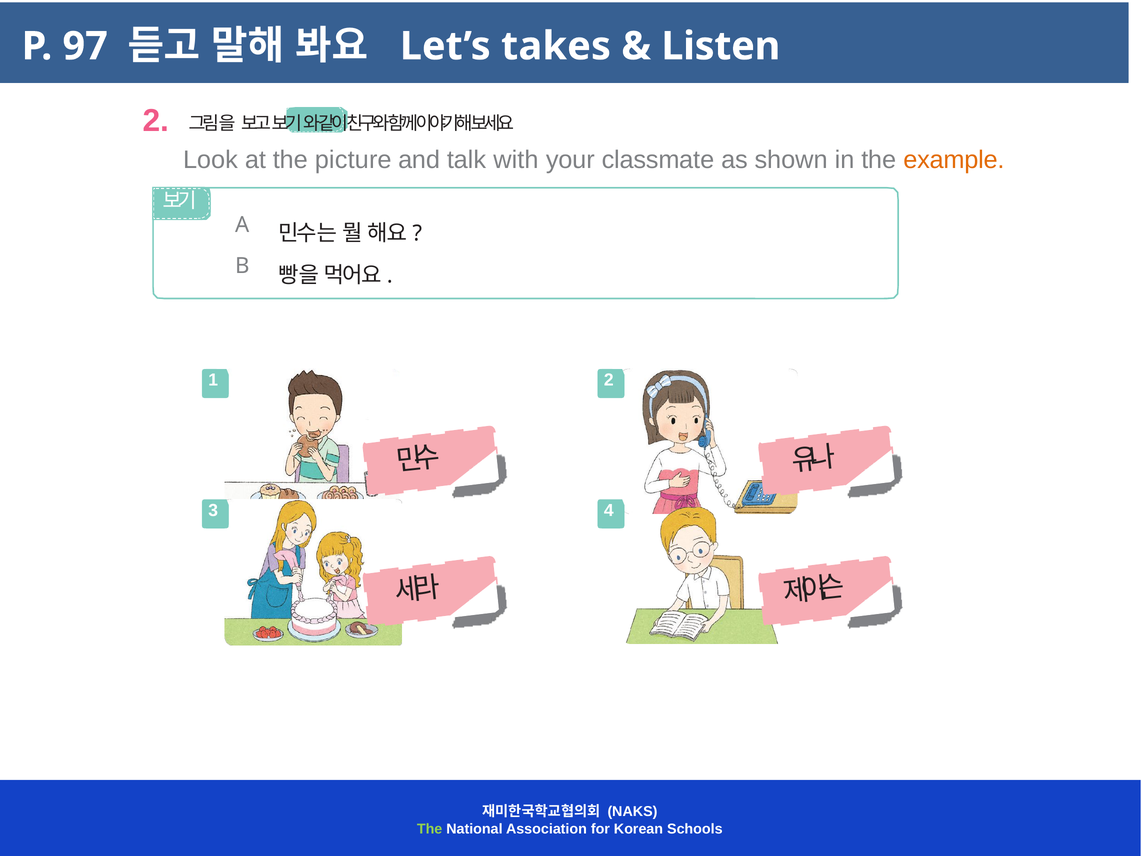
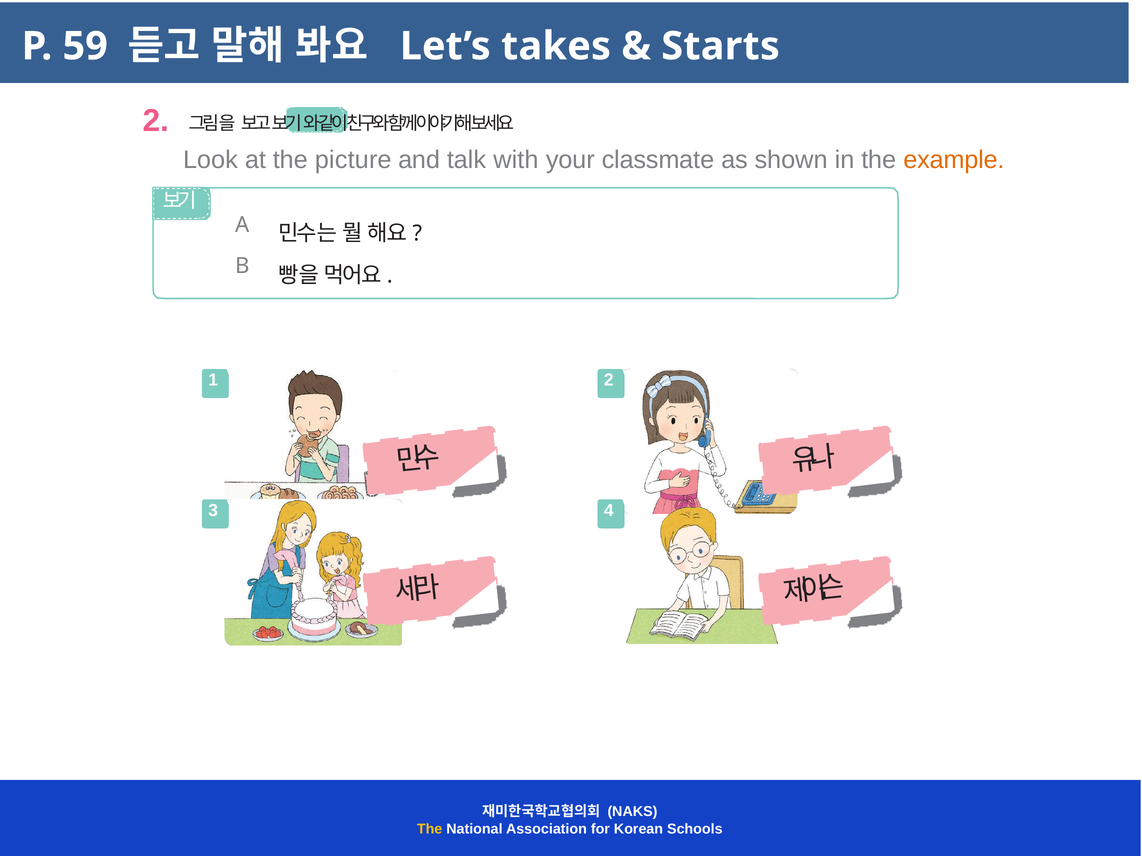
97: 97 -> 59 (85, 46)
Listen: Listen -> Starts (721, 46)
The colour: light green -> yellow (430, 829)
